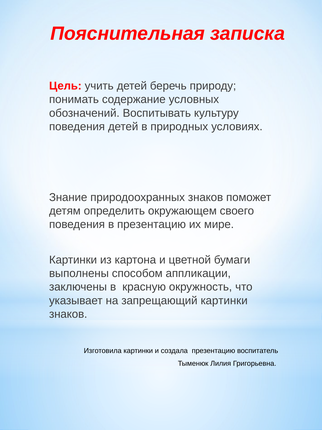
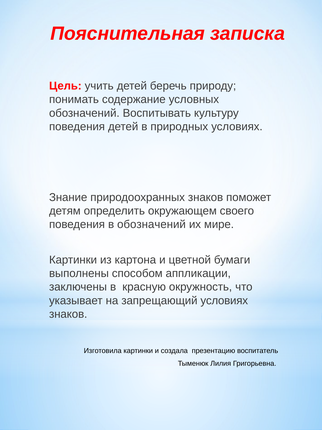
в презентацию: презентацию -> обозначений (151, 224)
запрещающий картинки: картинки -> условиях (224, 300)
